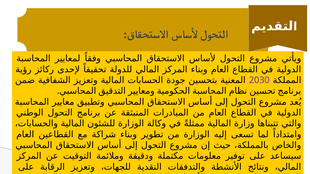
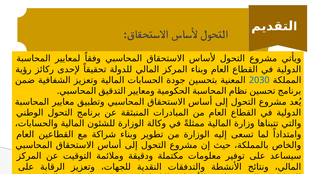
2030 colour: purple -> blue (259, 80)
